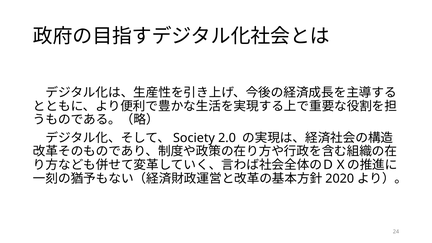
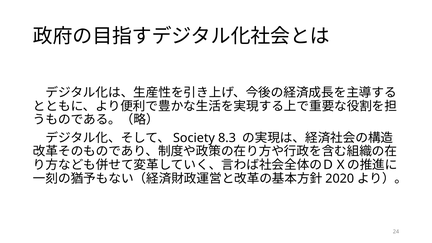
2.0: 2.0 -> 8.3 (227, 138)
